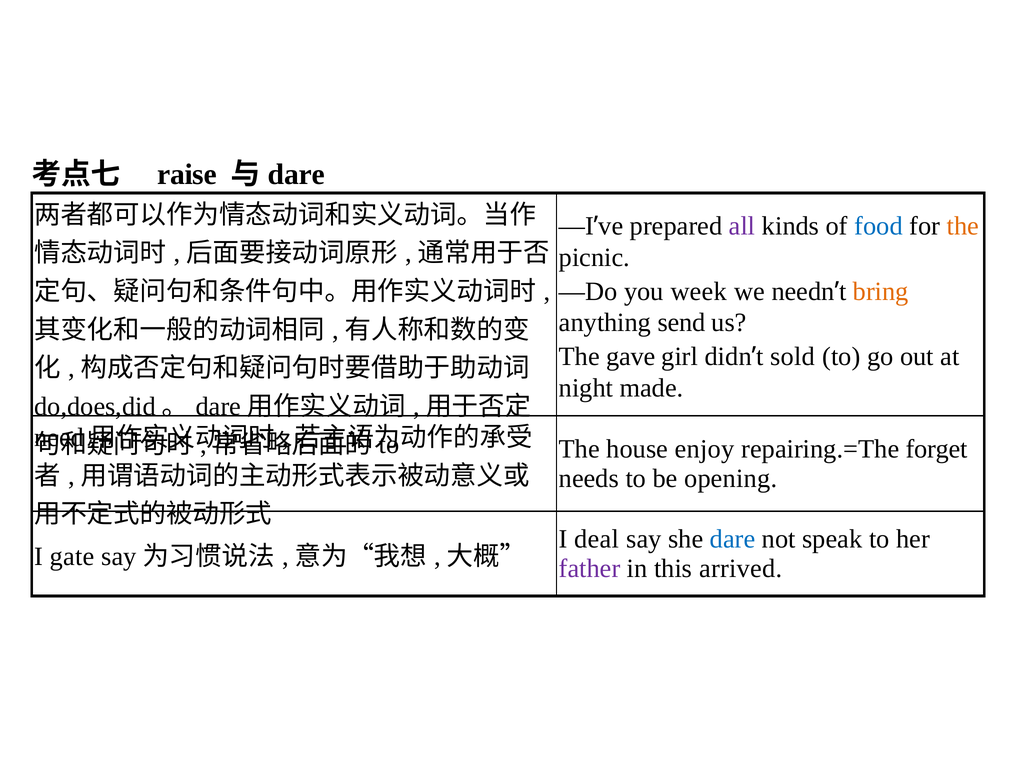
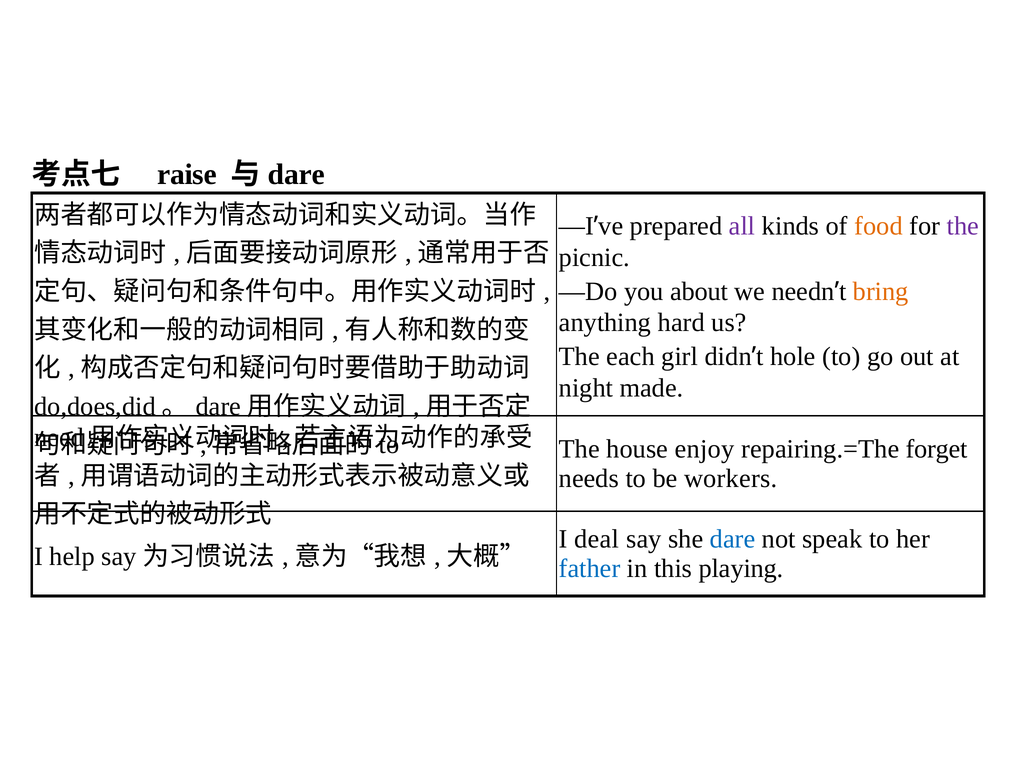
food colour: blue -> orange (879, 226)
the colour: orange -> purple (963, 226)
week: week -> about (699, 291)
send: send -> hard (681, 323)
gave: gave -> each (631, 357)
sold: sold -> hole (793, 357)
opening: opening -> workers (731, 478)
gate: gate -> help (72, 556)
father colour: purple -> blue (590, 568)
arrived: arrived -> playing (741, 568)
